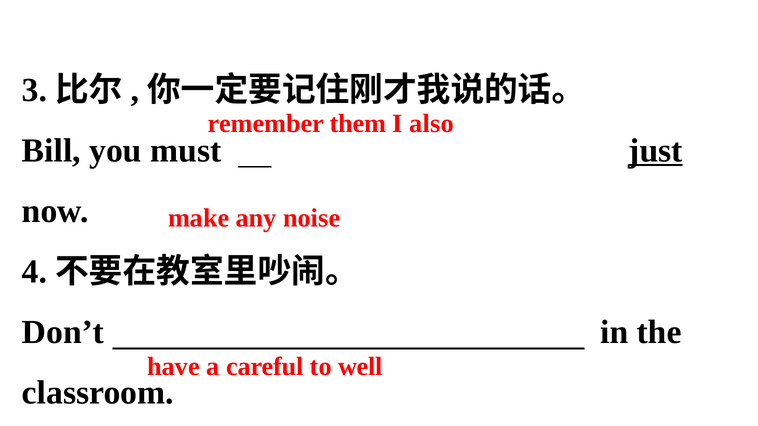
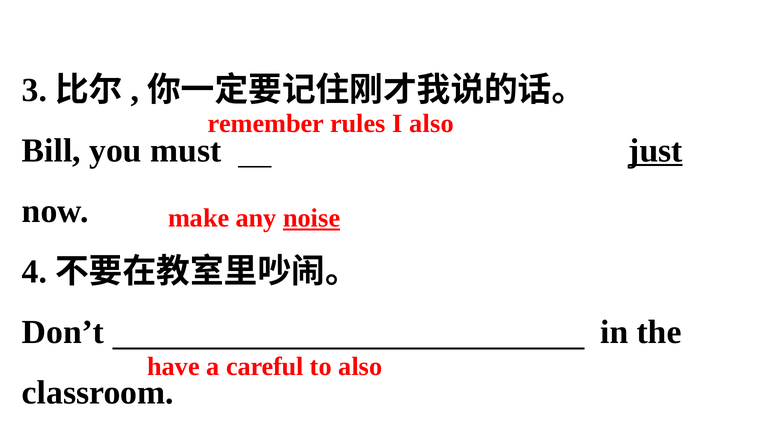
them: them -> rules (358, 123)
noise underline: none -> present (312, 218)
to well: well -> also (360, 367)
